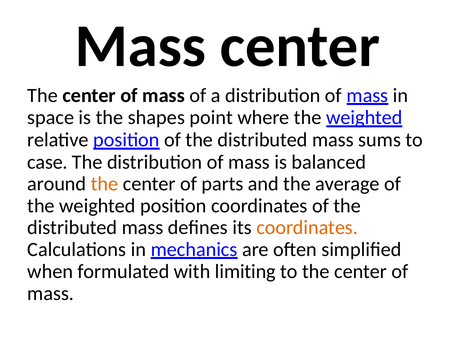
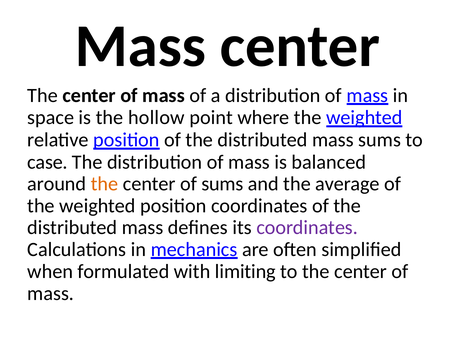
shapes: shapes -> hollow (156, 118)
of parts: parts -> sums (222, 184)
coordinates colour: orange -> purple (307, 228)
